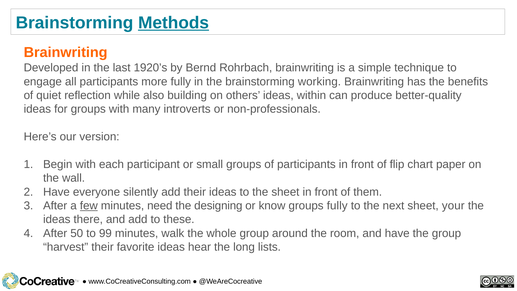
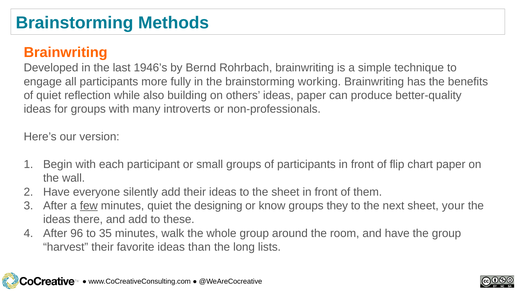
Methods underline: present -> none (174, 23)
1920’s: 1920’s -> 1946’s (151, 68)
ideas within: within -> paper (311, 95)
minutes need: need -> quiet (160, 206)
groups fully: fully -> they (337, 206)
50: 50 -> 96 (77, 233)
99: 99 -> 35 (105, 233)
hear: hear -> than (199, 247)
